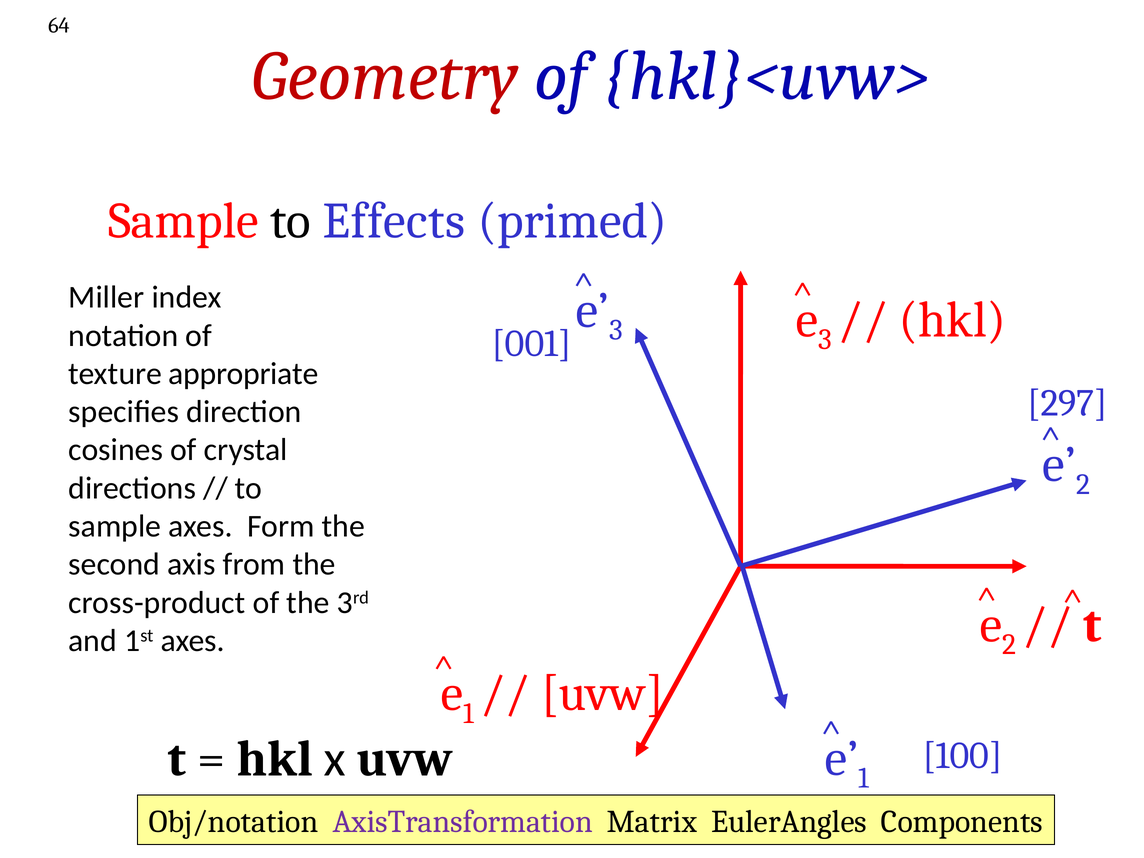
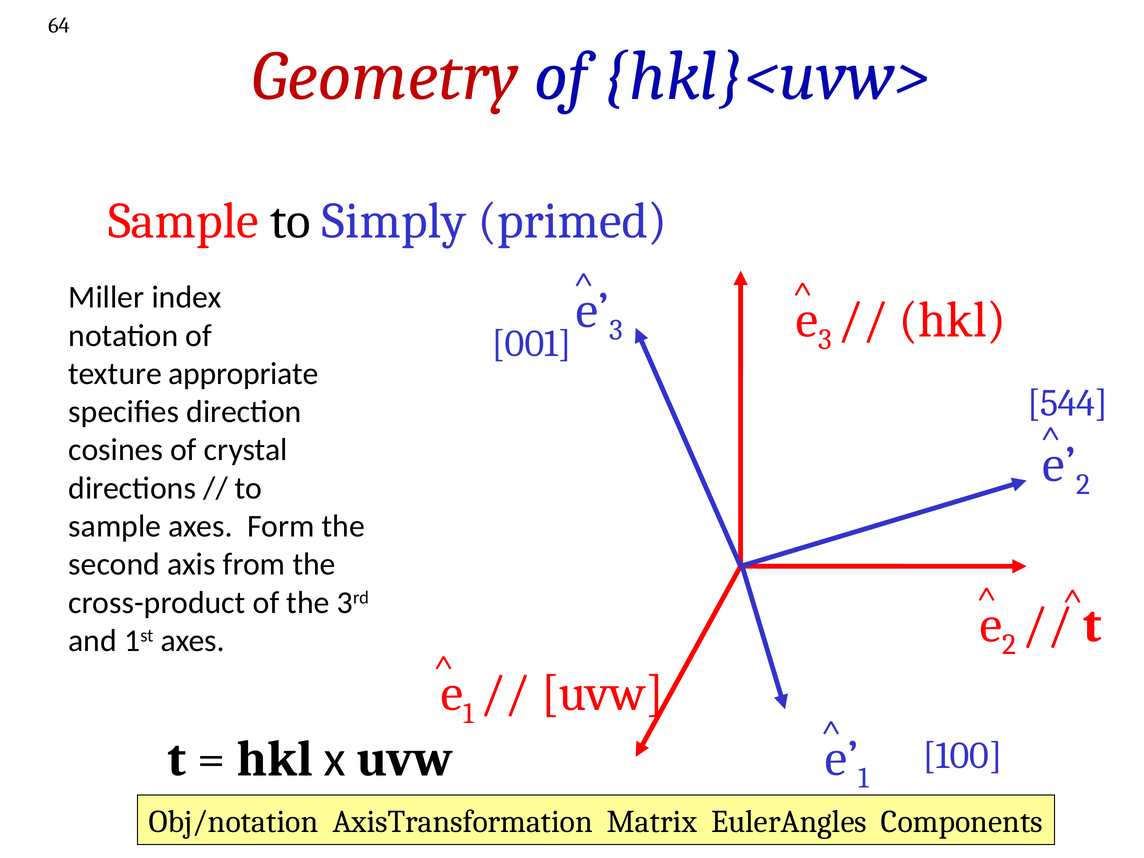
Effects: Effects -> Simply (394, 221)
297: 297 -> 544 (1068, 403)
AxisTransformation colour: purple -> black (463, 822)
